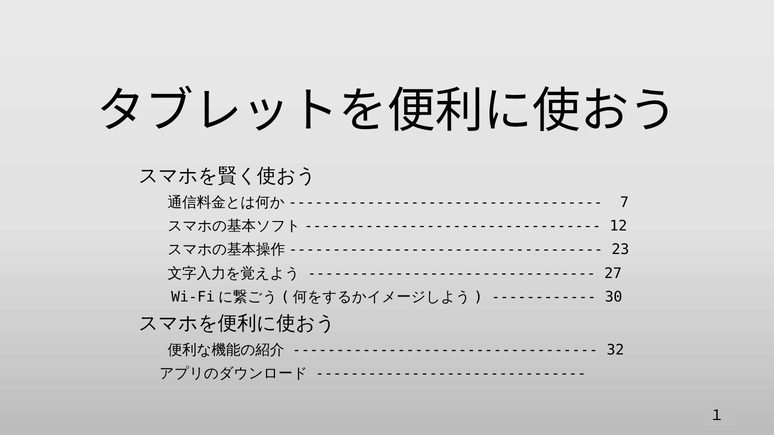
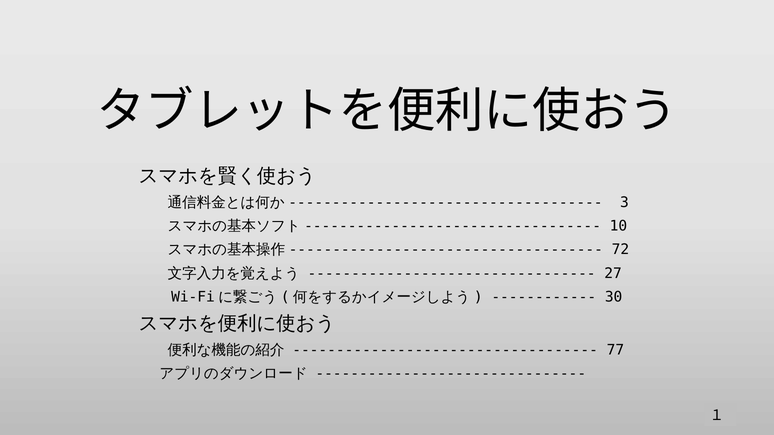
7: 7 -> 3 (624, 202)
12: 12 -> 10 (618, 226)
23: 23 -> 72 (620, 250)
32: 32 -> 77 (615, 350)
